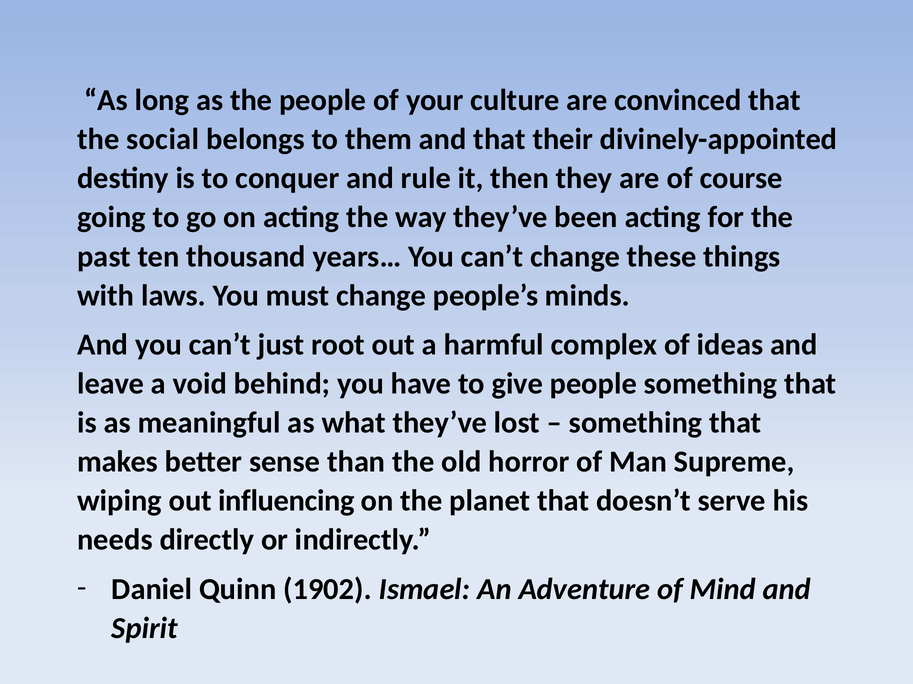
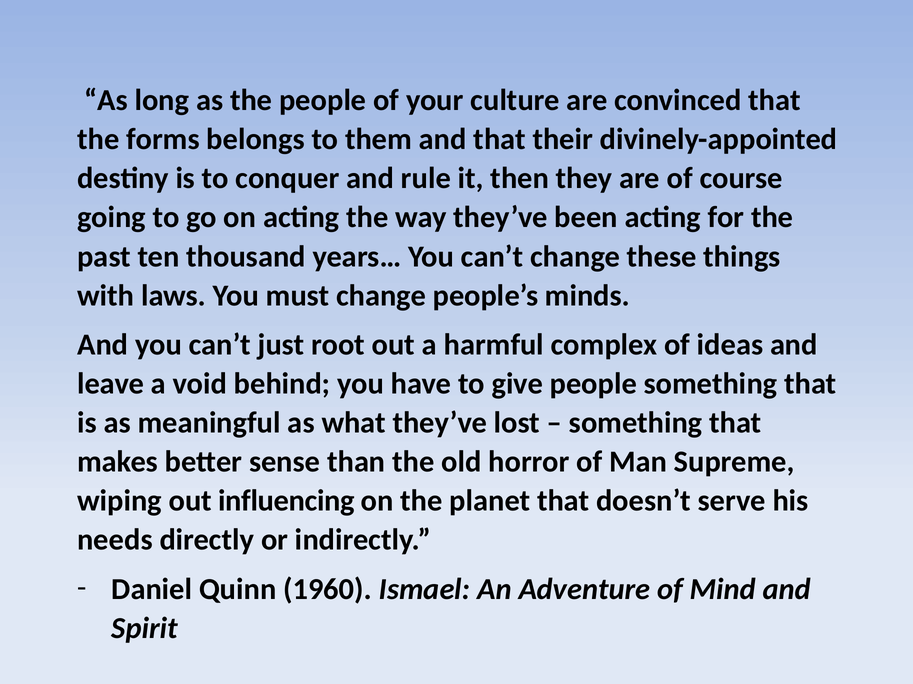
social: social -> forms (163, 140)
1902: 1902 -> 1960 (328, 590)
